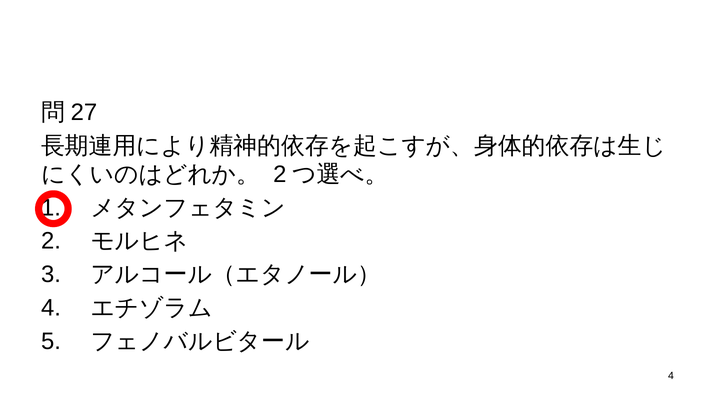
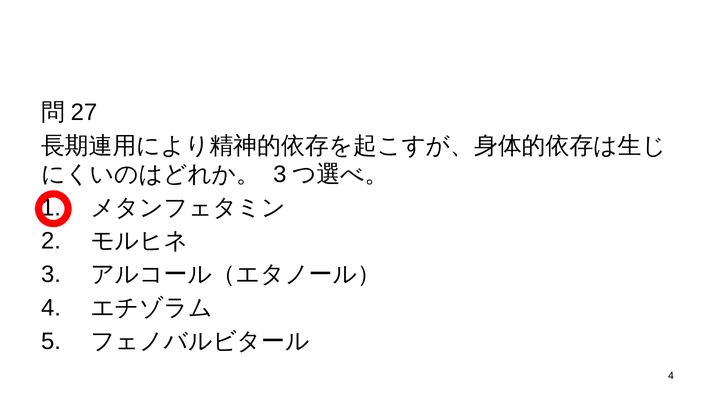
2: 2 -> 3 (280, 174)
